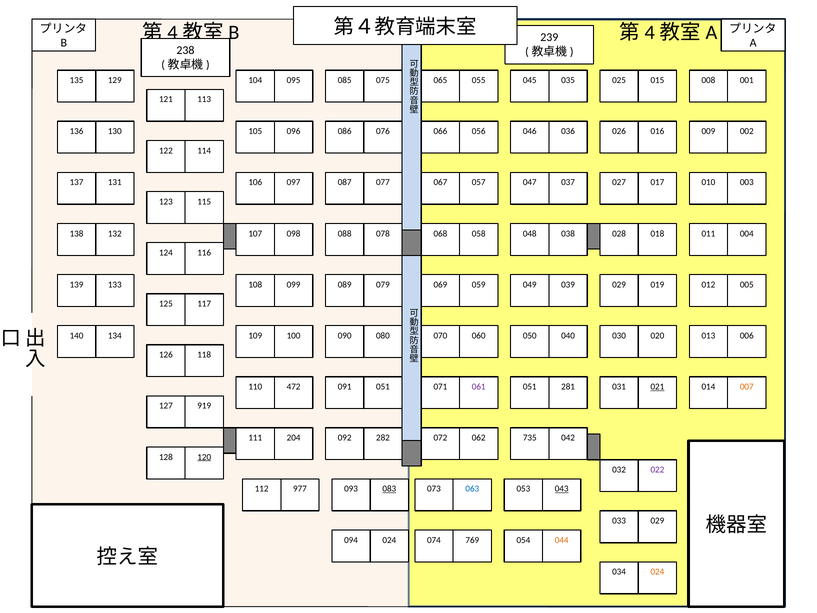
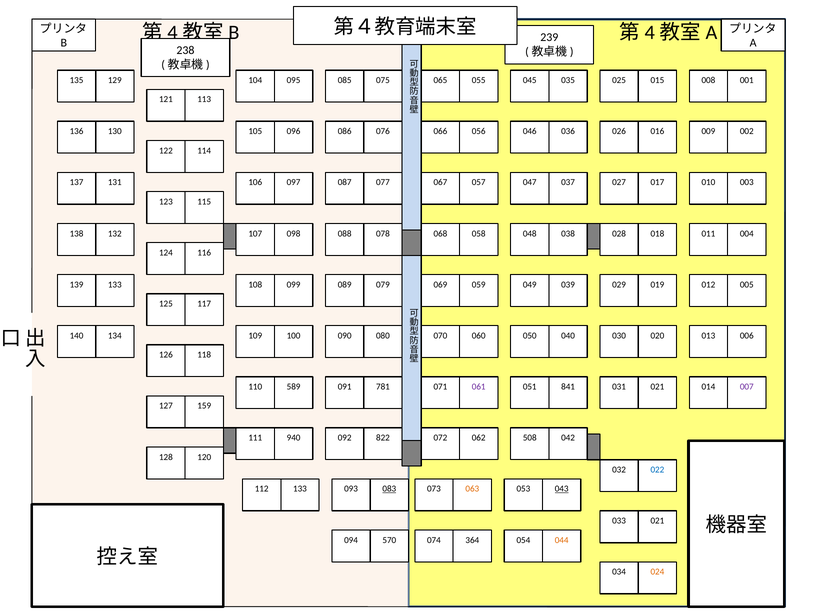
472: 472 -> 589 (294, 387)
091 051: 051 -> 781 (383, 387)
281: 281 -> 841 (568, 387)
021 underline: present -> none (657, 387)
007 colour: orange -> purple (747, 387)
919: 919 -> 159 (204, 406)
204: 204 -> 940 (294, 438)
282: 282 -> 822 (383, 438)
735: 735 -> 508 (530, 438)
120 underline: present -> none (204, 457)
022 colour: purple -> blue (657, 470)
112 977: 977 -> 133 (300, 489)
063 colour: blue -> orange (472, 489)
033 029: 029 -> 021 (657, 521)
094 024: 024 -> 570 (389, 540)
769: 769 -> 364 (472, 540)
